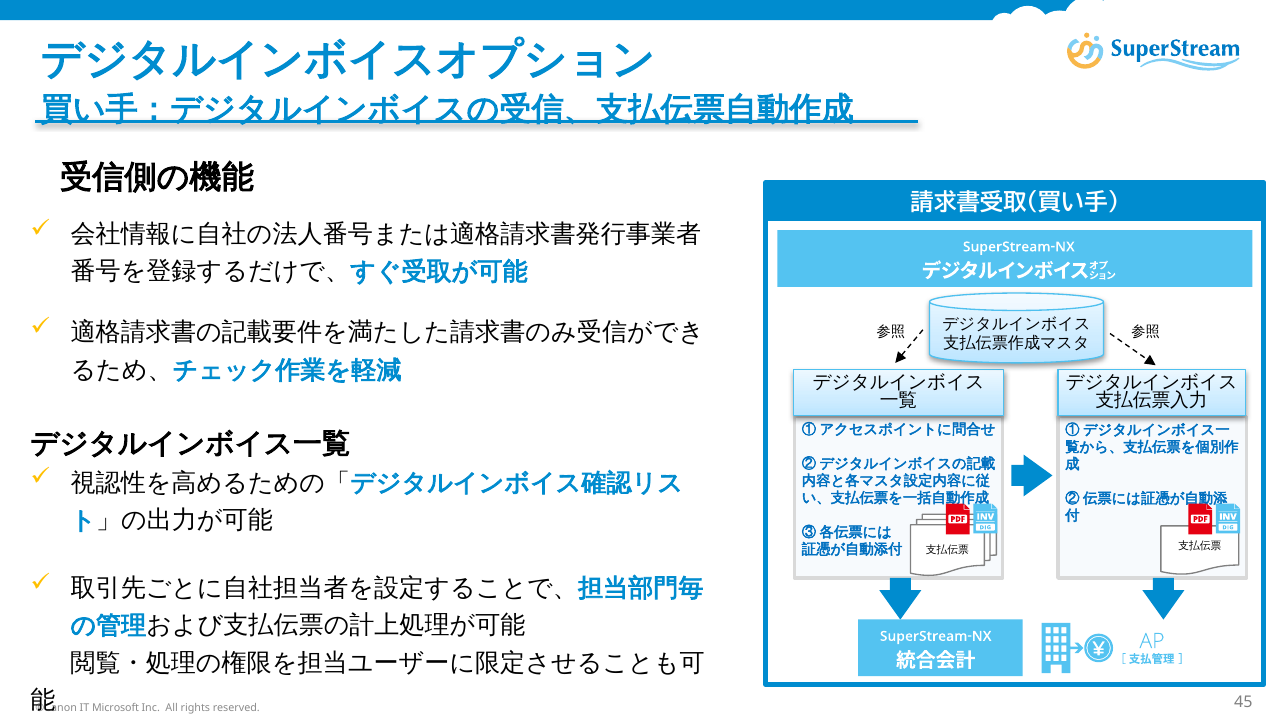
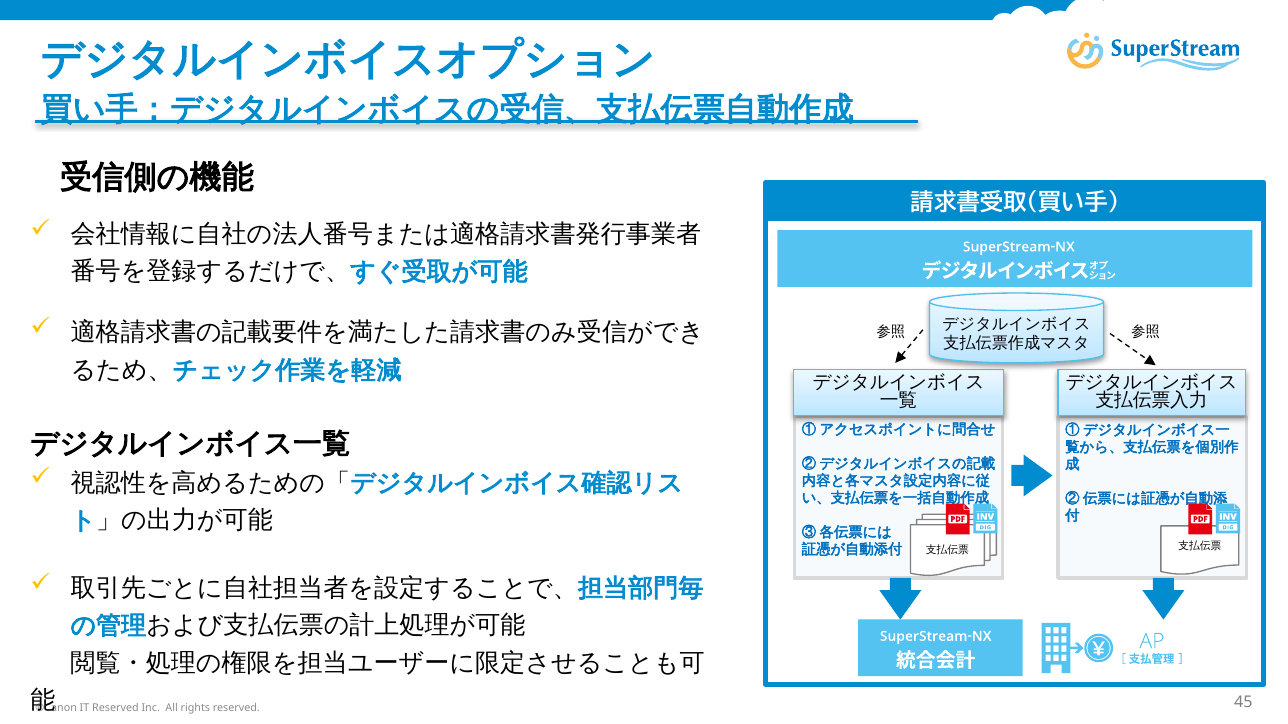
IT Microsoft: Microsoft -> Reserved (116, 708)
